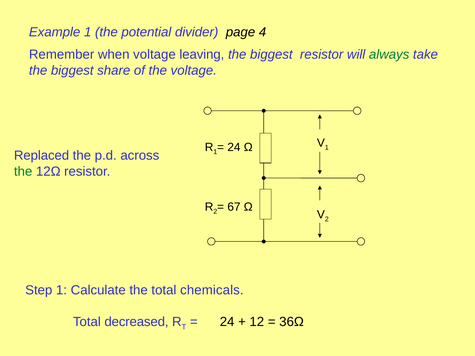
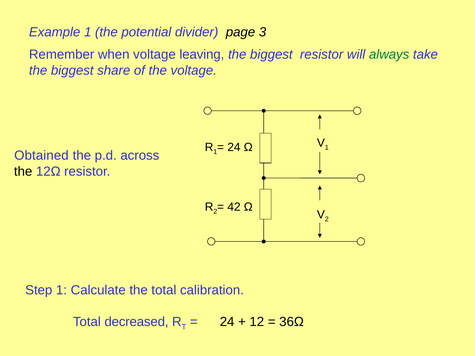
4: 4 -> 3 (263, 32)
Replaced: Replaced -> Obtained (41, 156)
the colour: green -> black (23, 171)
67: 67 -> 42 (234, 207)
chemicals: chemicals -> calibration (212, 290)
